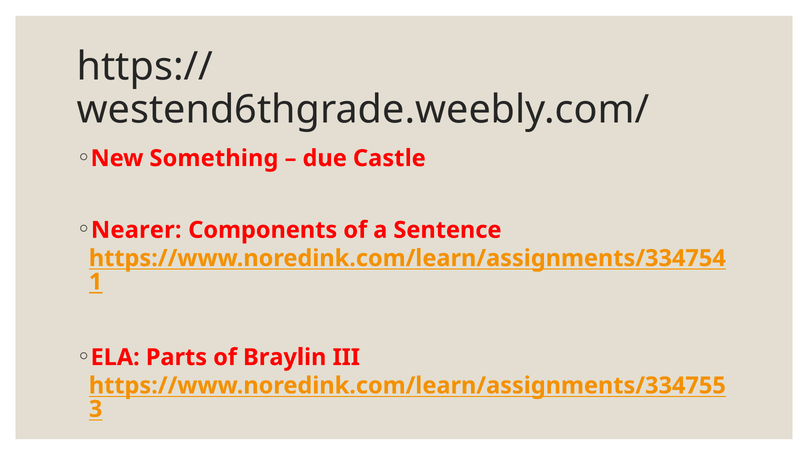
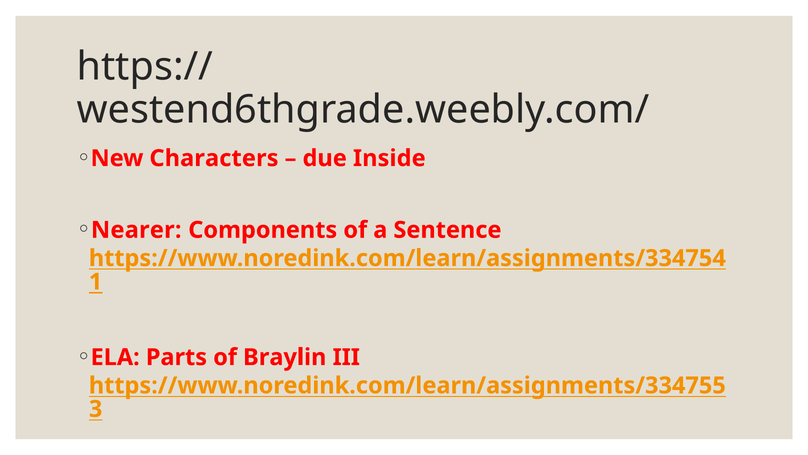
Something: Something -> Characters (214, 158)
Castle: Castle -> Inside (389, 158)
